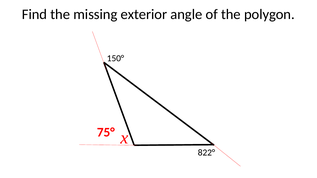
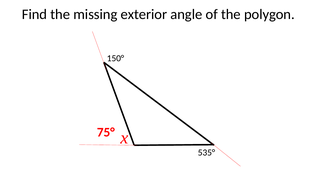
822°: 822° -> 535° (206, 153)
